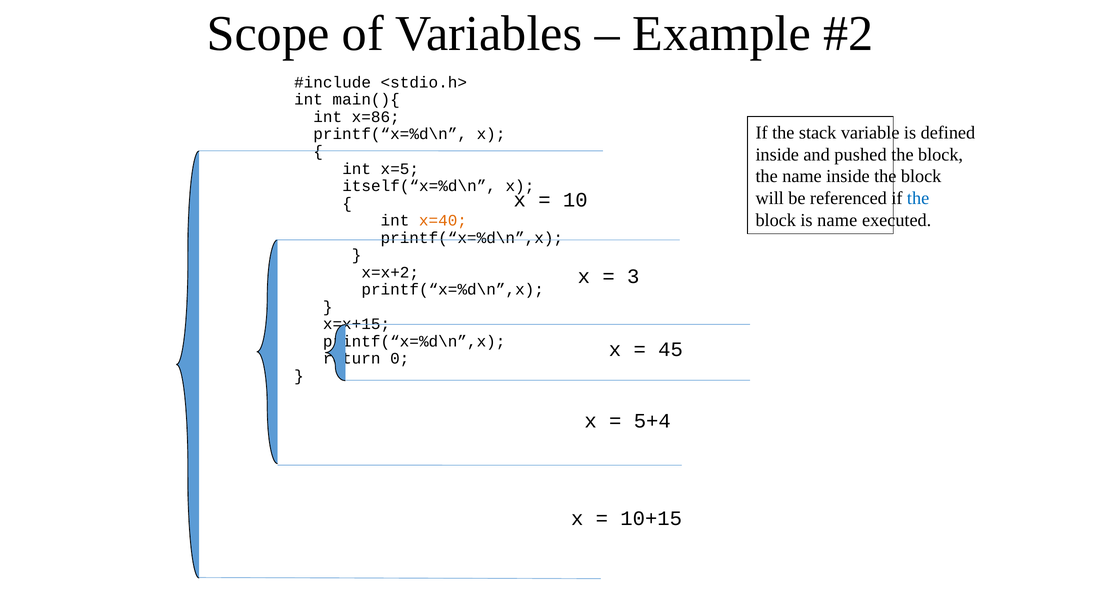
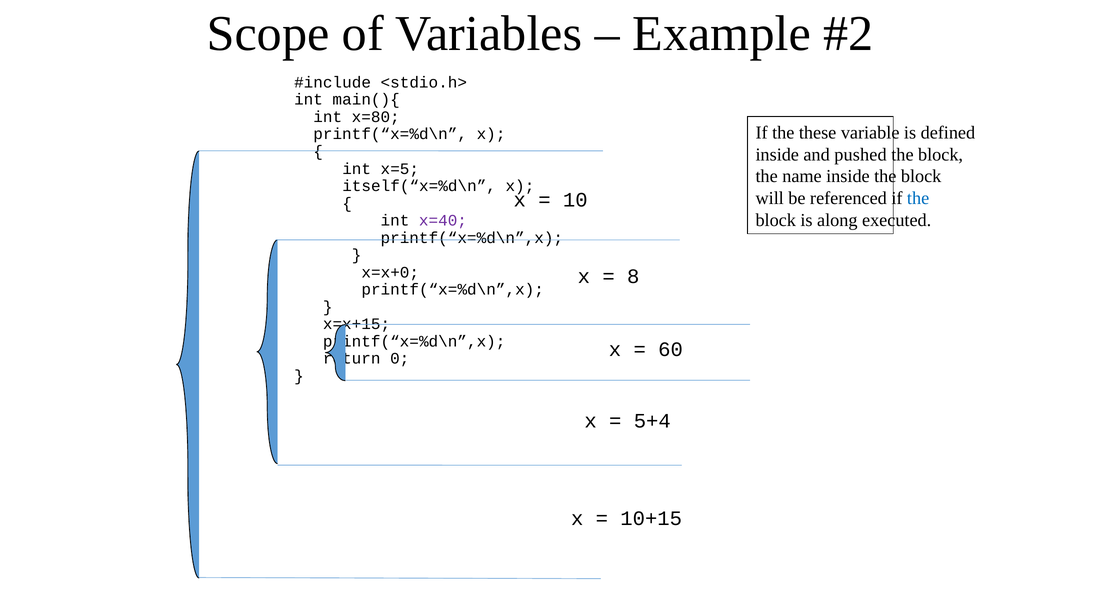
x=86: x=86 -> x=80 (376, 117)
stack: stack -> these (818, 133)
is name: name -> along (837, 220)
x=40 colour: orange -> purple (443, 221)
x=x+2: x=x+2 -> x=x+0 (390, 273)
3: 3 -> 8 (633, 277)
45: 45 -> 60 (671, 350)
